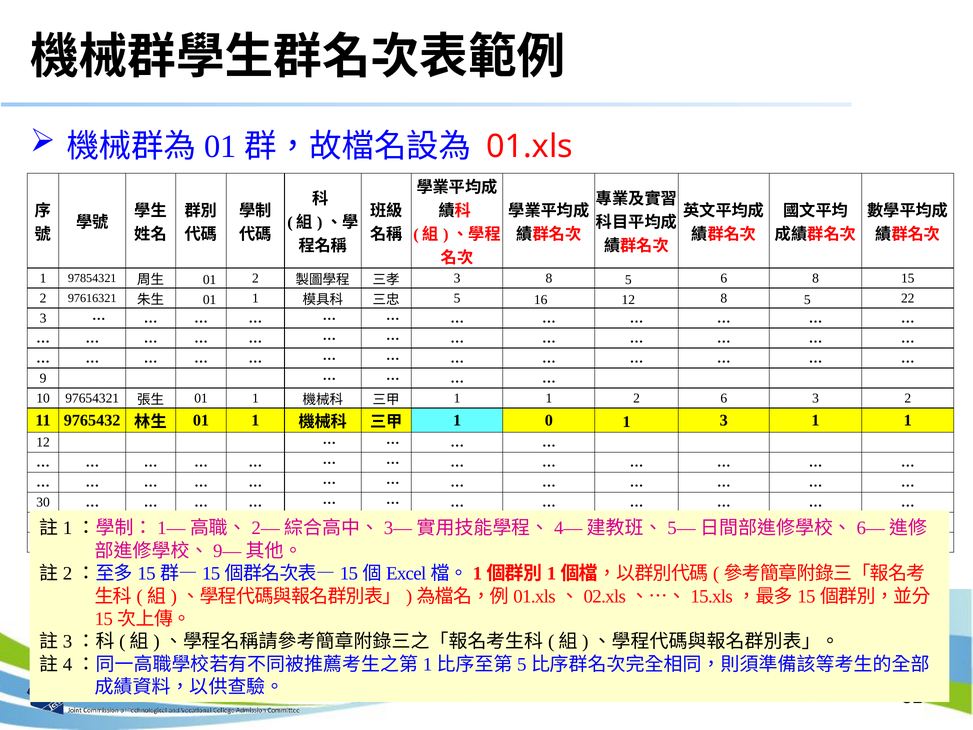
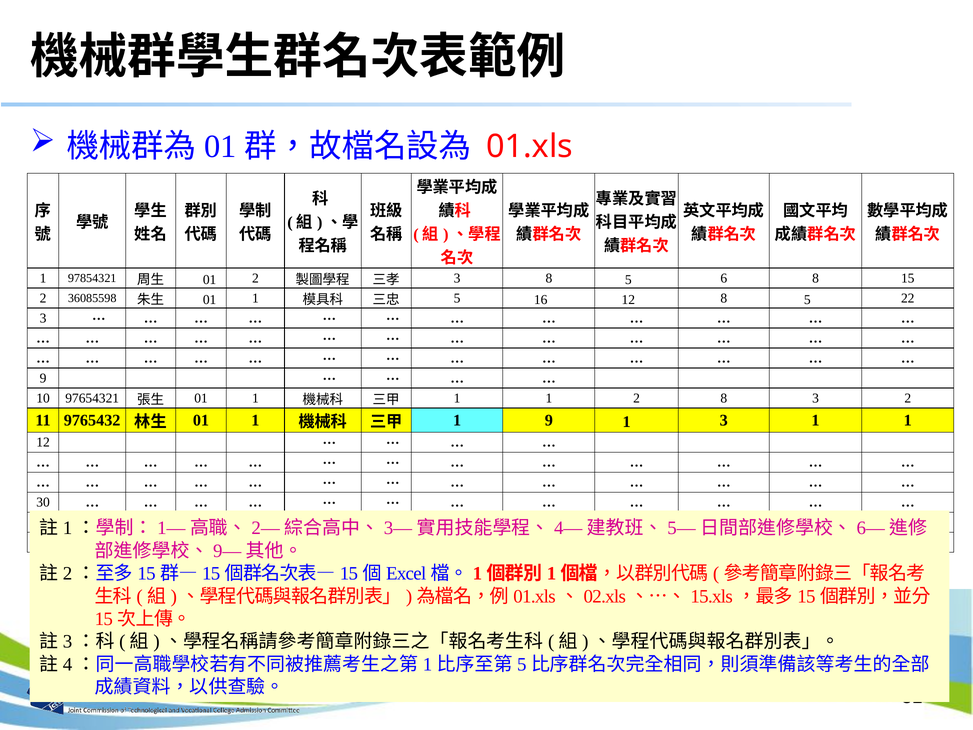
97616321: 97616321 -> 36085598 (92, 298)
2 6: 6 -> 8 (724, 398)
1 0: 0 -> 9 (549, 420)
